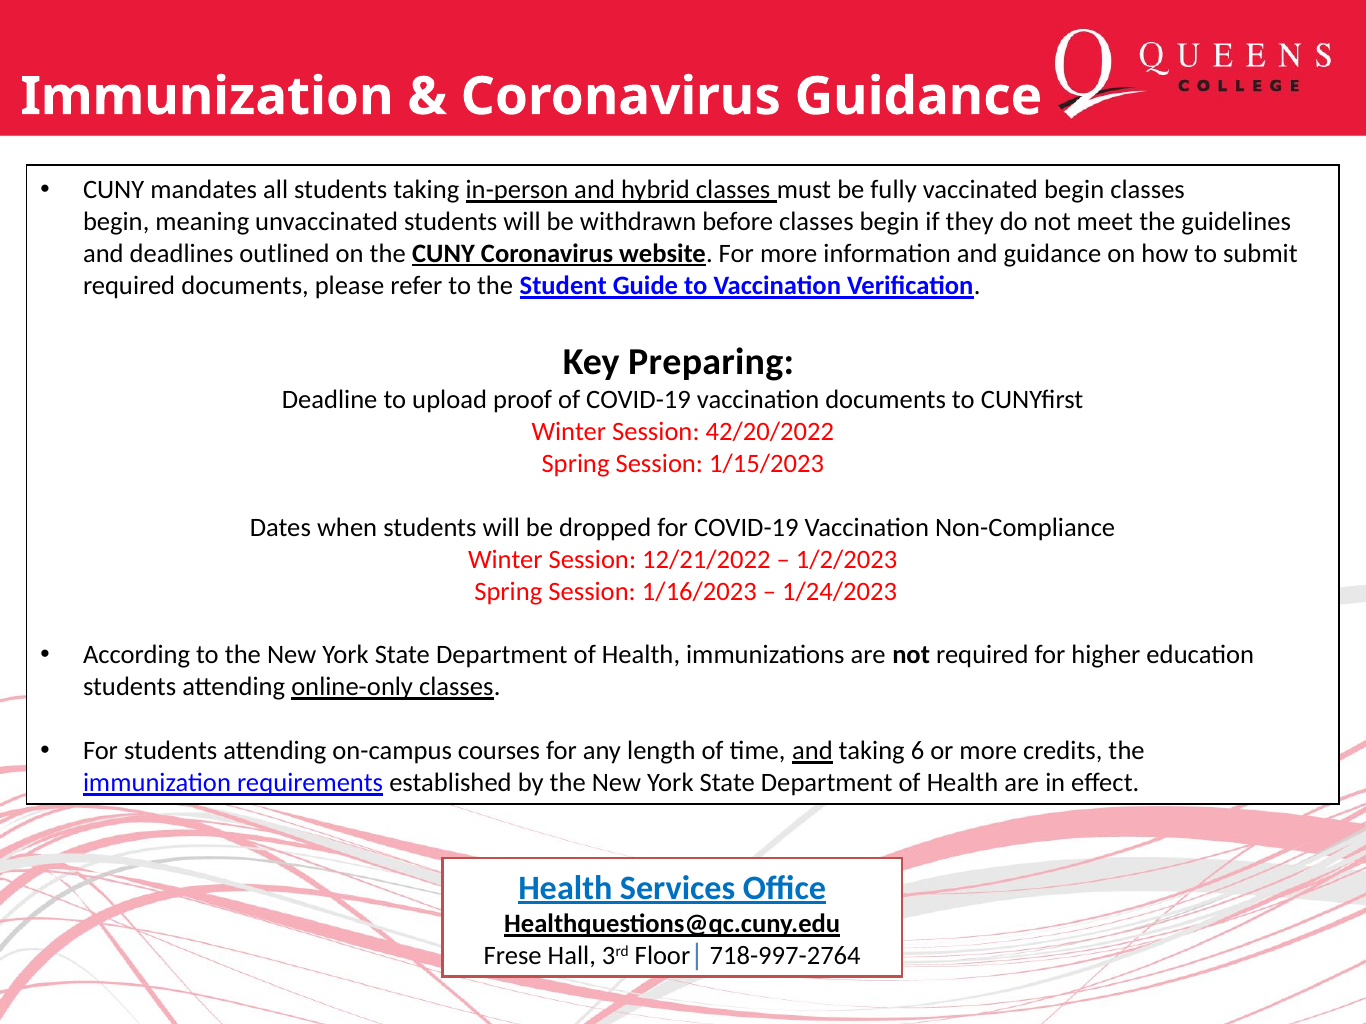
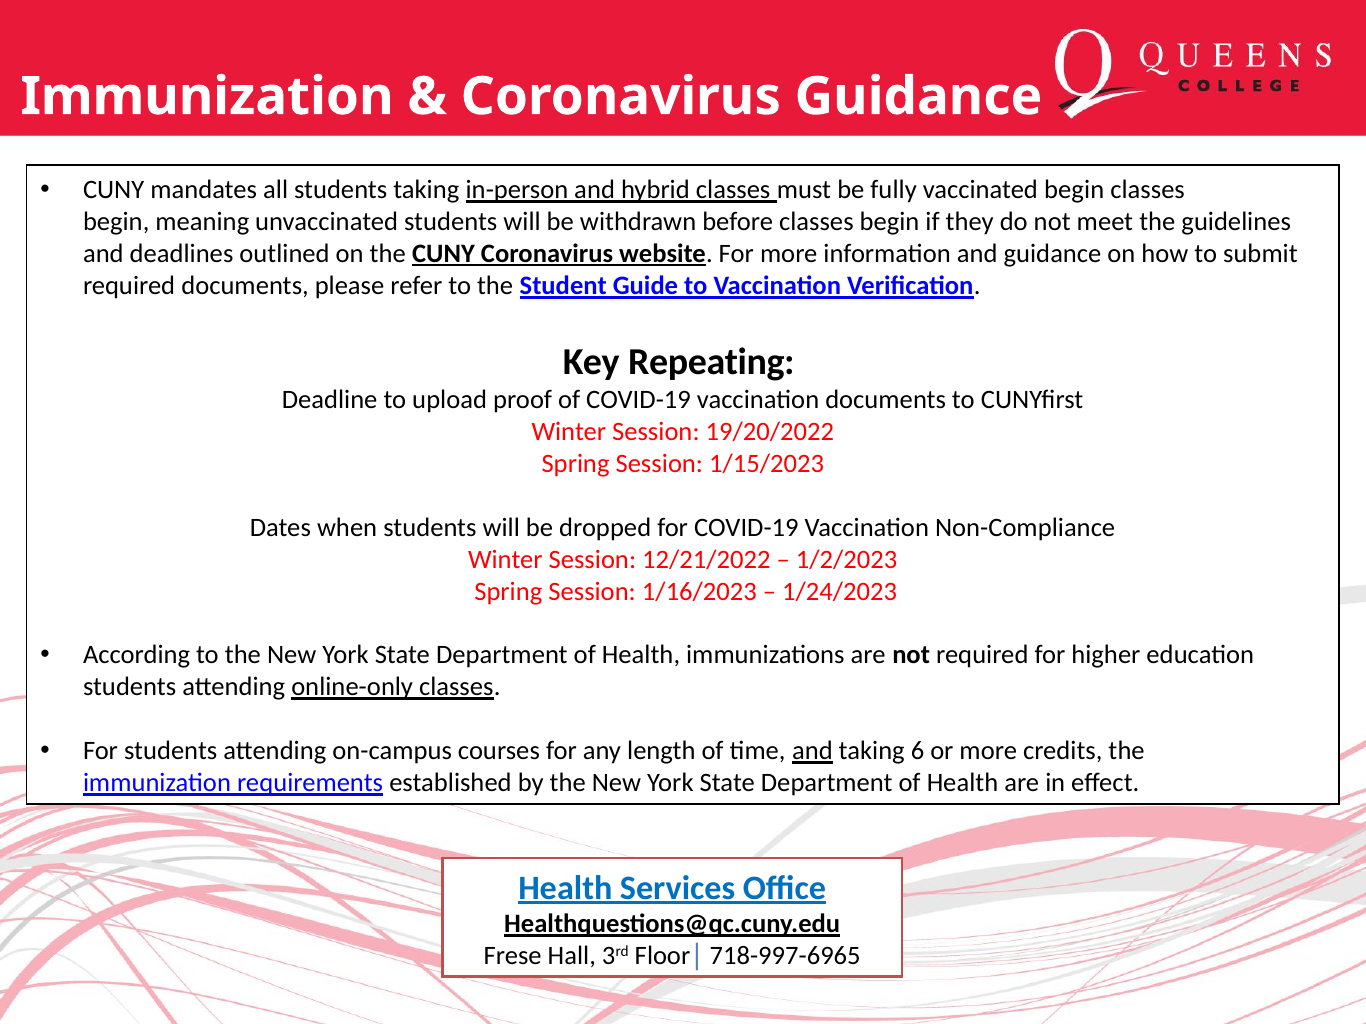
Preparing: Preparing -> Repeating (711, 362)
42/20/2022: 42/20/2022 -> 19/20/2022 (770, 432)
718-997-2764: 718-997-2764 -> 718-997-6965 (785, 956)
